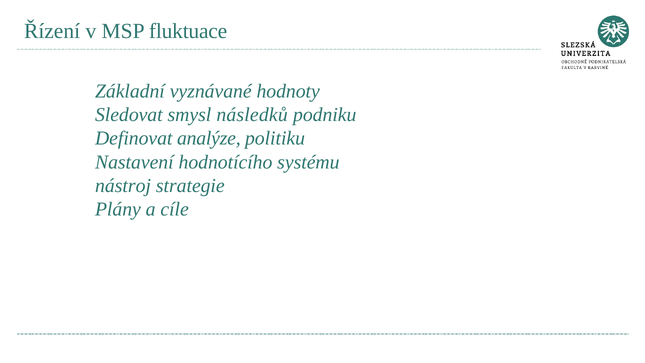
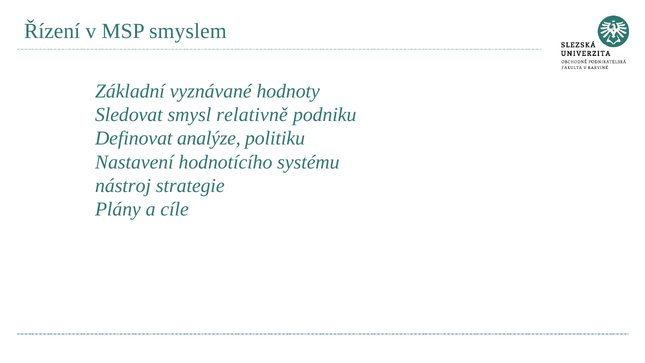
fluktuace: fluktuace -> smyslem (188, 31)
následků: následků -> relativně (252, 115)
